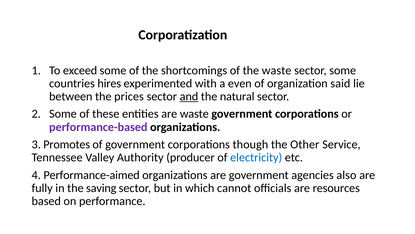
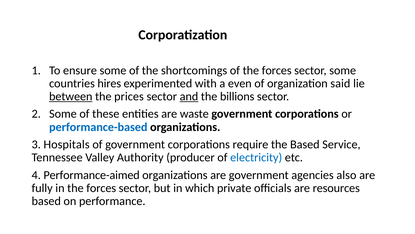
exceed: exceed -> ensure (80, 70)
of the waste: waste -> forces (277, 70)
between underline: none -> present (71, 96)
natural: natural -> billions (237, 96)
performance-based colour: purple -> blue (98, 127)
Promotes: Promotes -> Hospitals (67, 144)
though: though -> require (250, 144)
the Other: Other -> Based (305, 144)
in the saving: saving -> forces (101, 188)
cannot: cannot -> private (234, 188)
